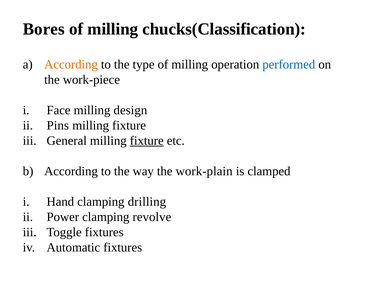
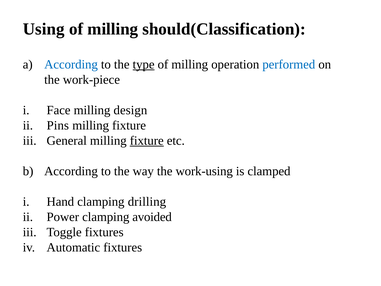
Bores: Bores -> Using (44, 29)
chucks(Classification: chucks(Classification -> should(Classification (224, 29)
According colour: orange -> blue (71, 64)
type underline: none -> present (144, 64)
work-plain: work-plain -> work-using (204, 171)
revolve: revolve -> avoided (152, 217)
